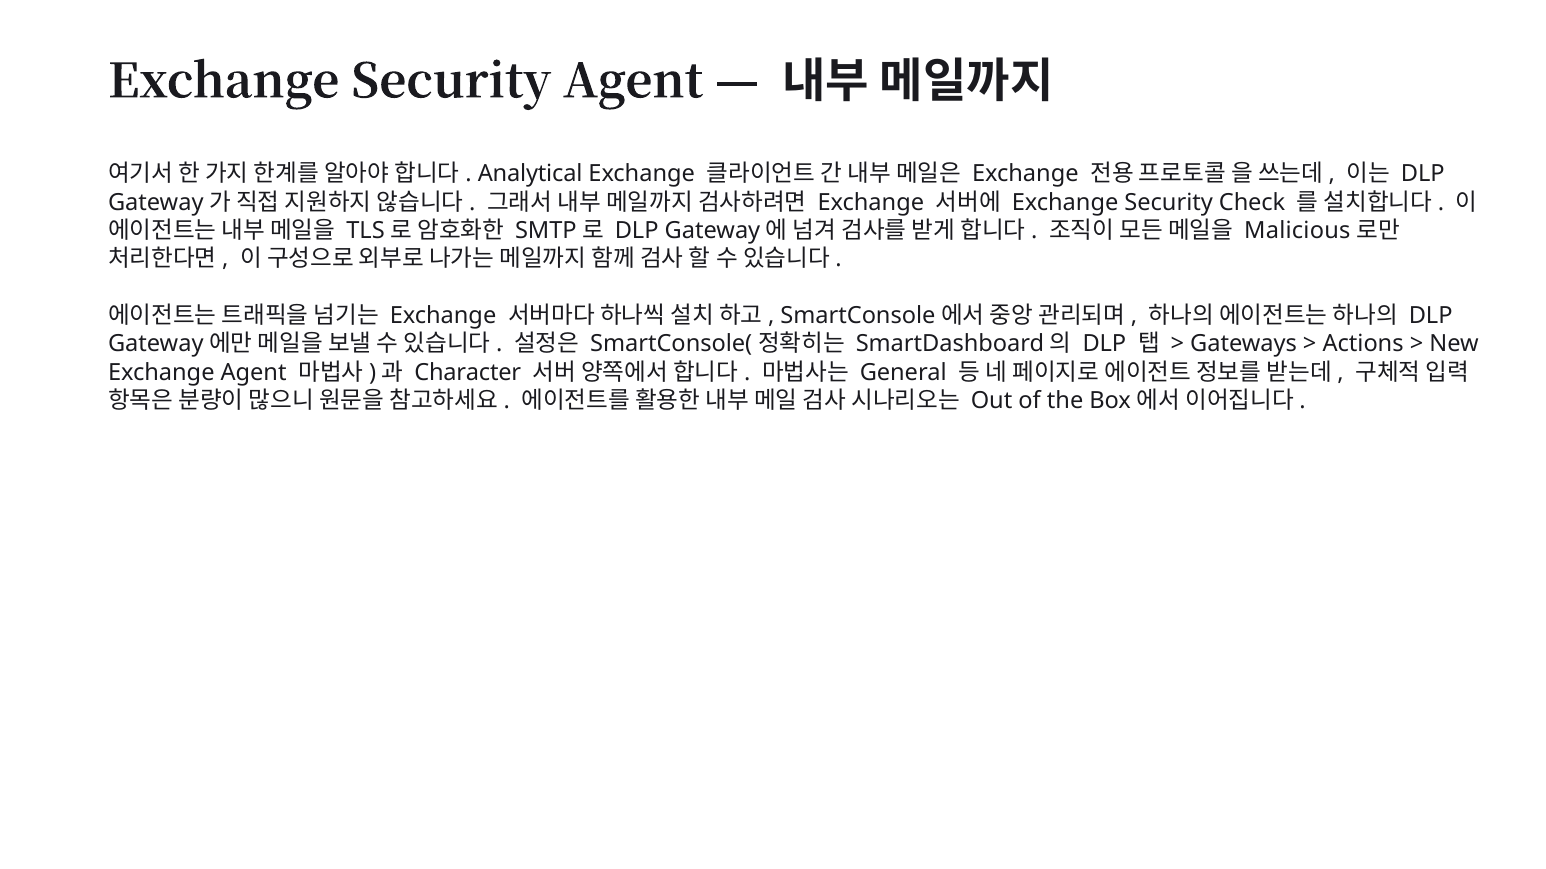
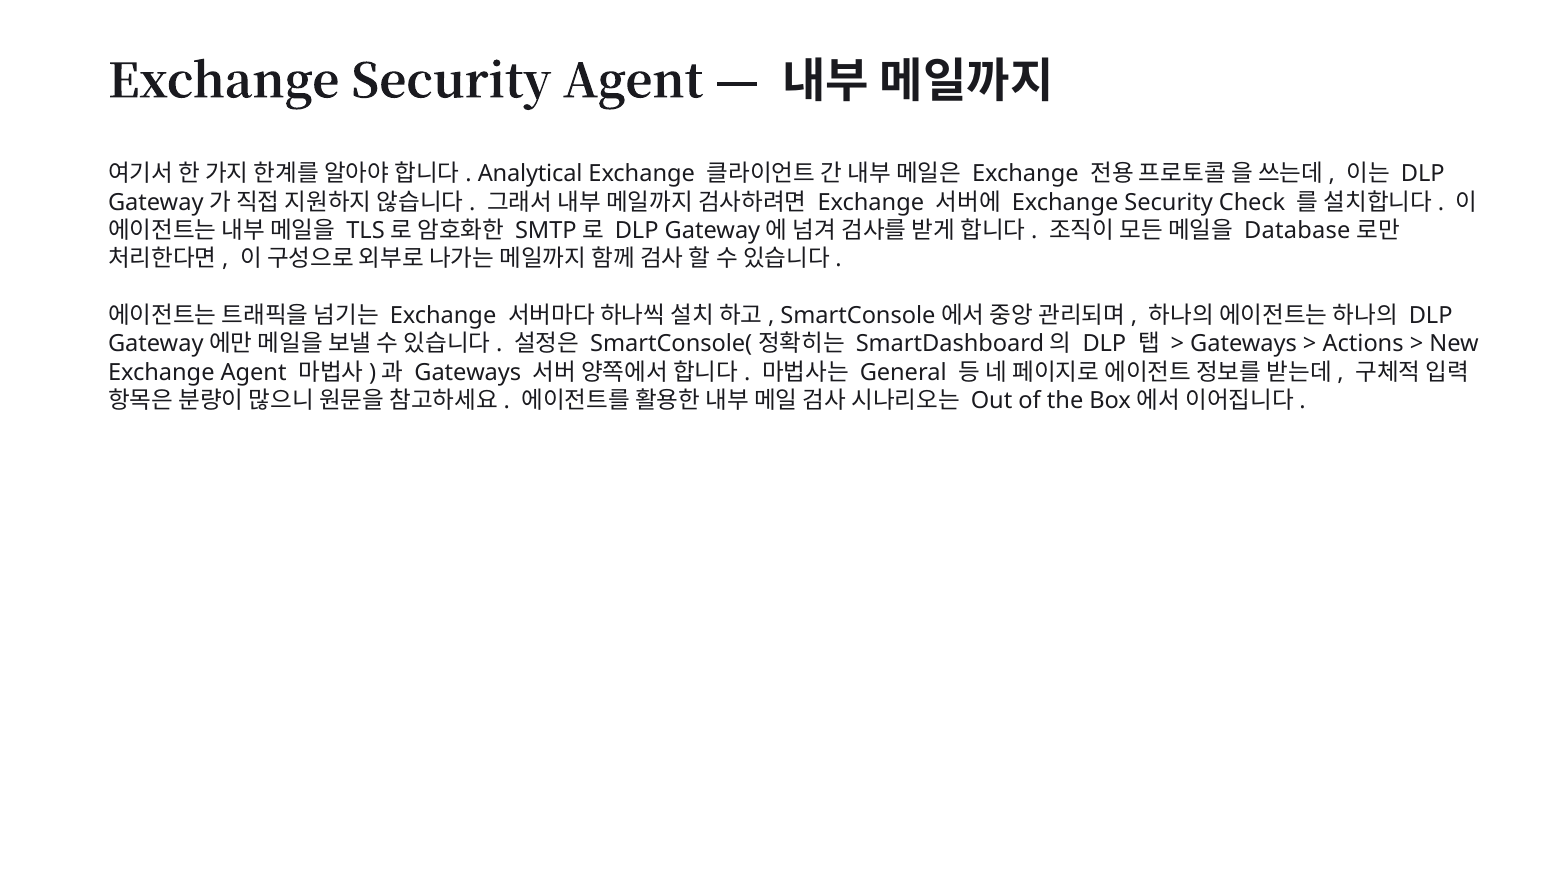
Malicious: Malicious -> Database (1297, 231)
Character: Character -> Gateways (468, 373)
